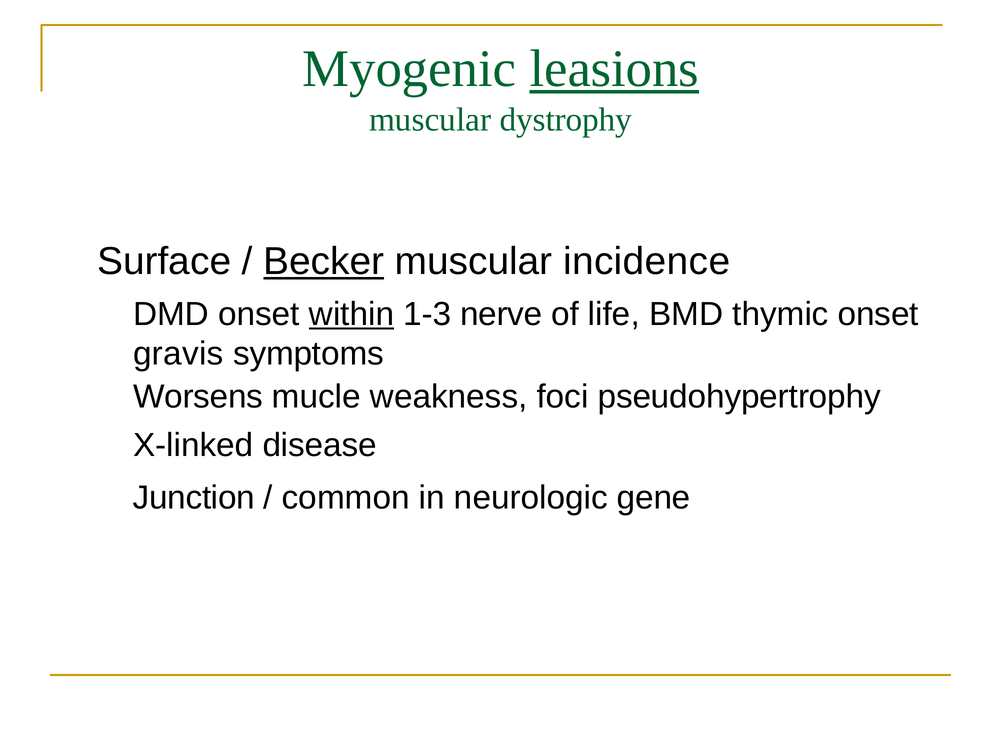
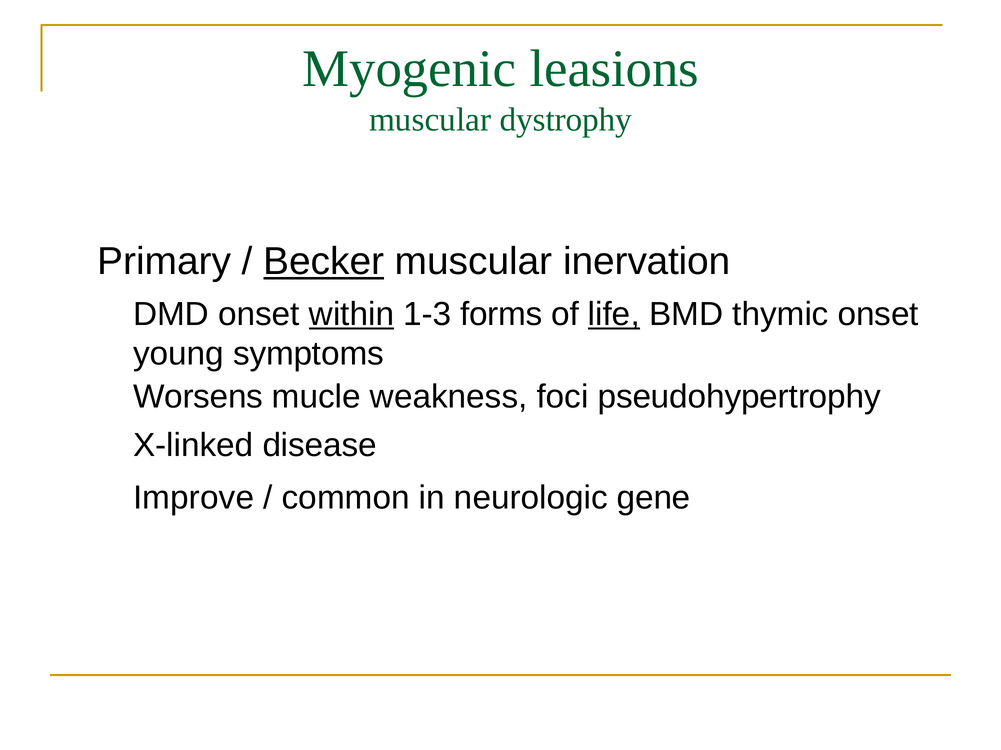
leasions underline: present -> none (614, 69)
Surface: Surface -> Primary (164, 262)
incidence: incidence -> inervation (647, 262)
nerve: nerve -> forms (501, 315)
life underline: none -> present (614, 315)
gravis: gravis -> young (178, 354)
Junction: Junction -> Improve (194, 498)
